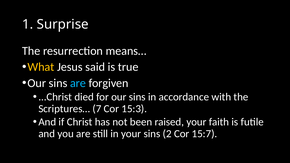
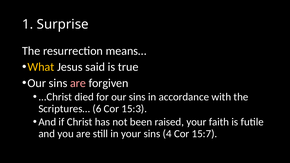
are colour: light blue -> pink (78, 83)
7: 7 -> 6 (97, 109)
2: 2 -> 4 (167, 134)
